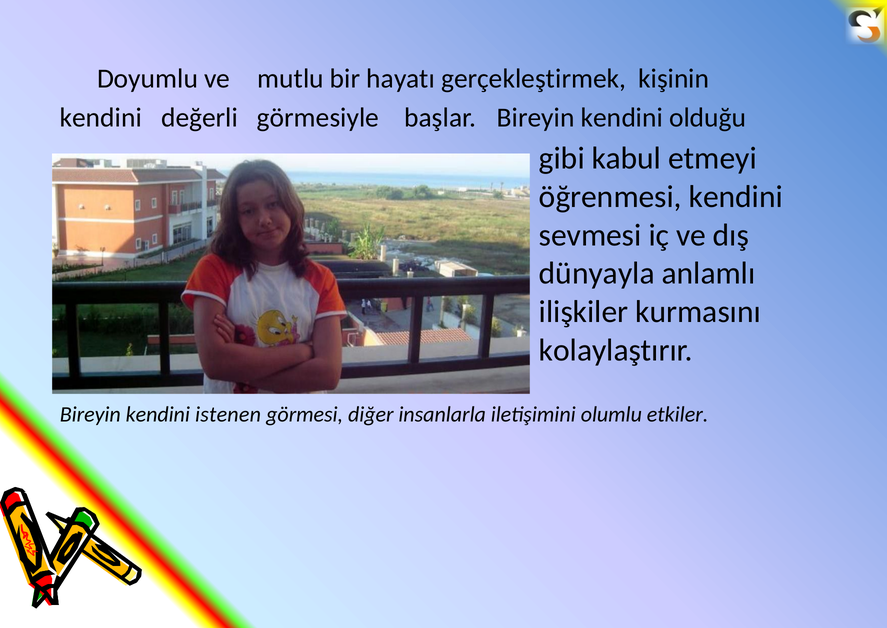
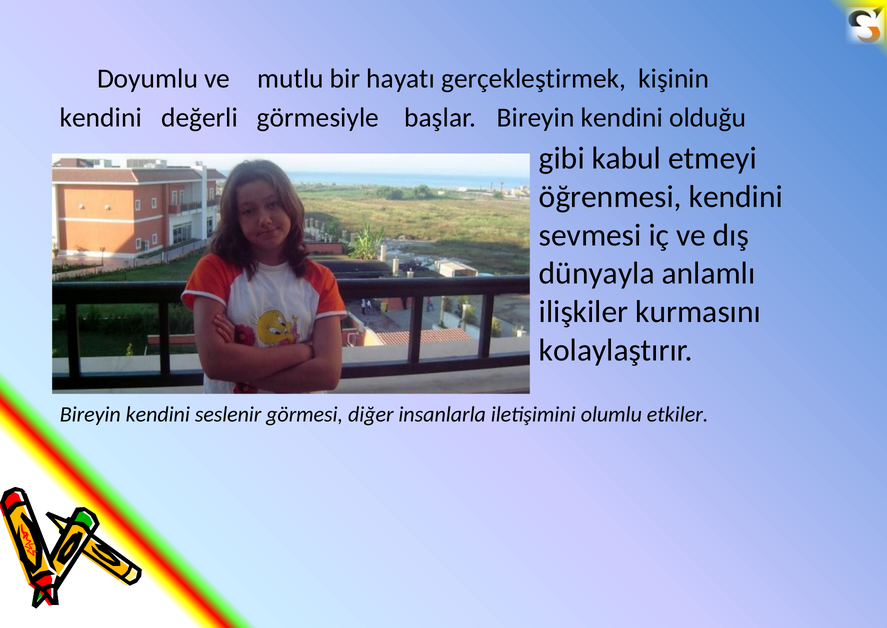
istenen: istenen -> seslenir (228, 414)
